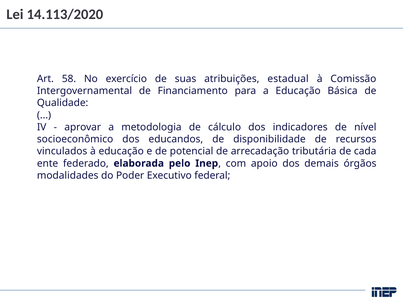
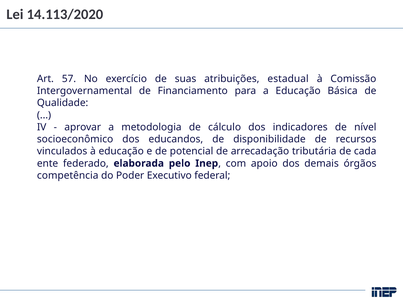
58: 58 -> 57 (69, 79)
modalidades: modalidades -> competência (68, 176)
